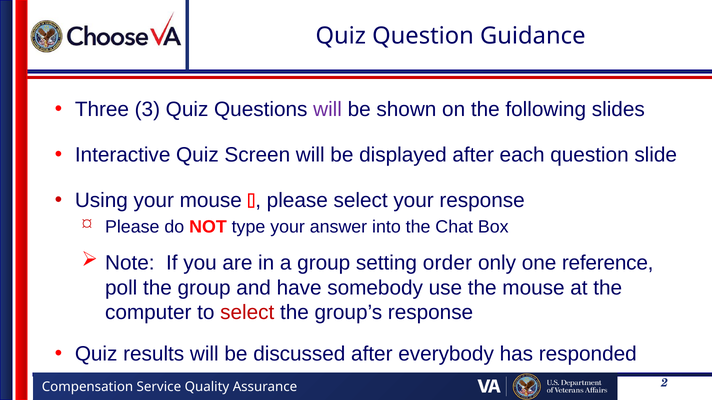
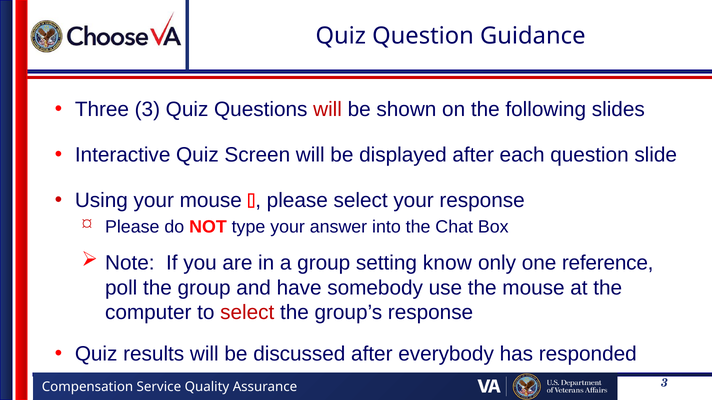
will colour: purple -> red (328, 109)
order: order -> know (447, 263)
2: 2 -> 3 (665, 383)
